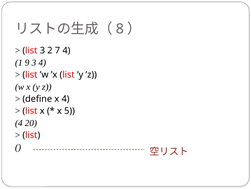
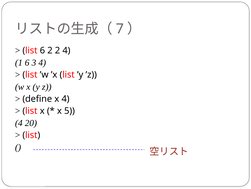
8: 8 -> 7 (120, 29)
list 3: 3 -> 6 (42, 50)
2 7: 7 -> 2 (57, 50)
1 9: 9 -> 6 (27, 62)
